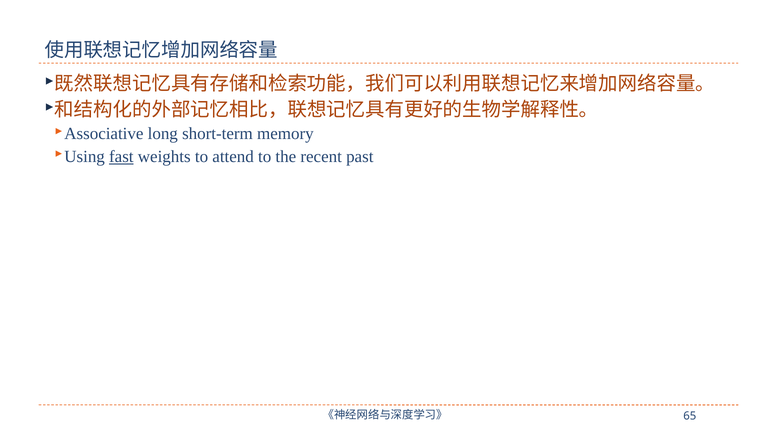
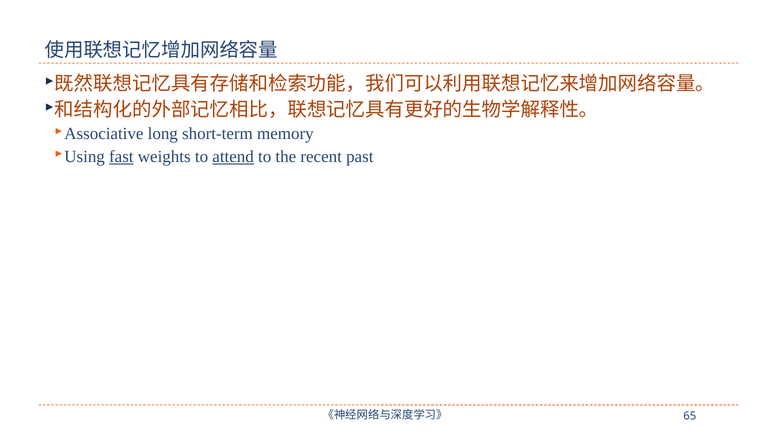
attend underline: none -> present (233, 157)
